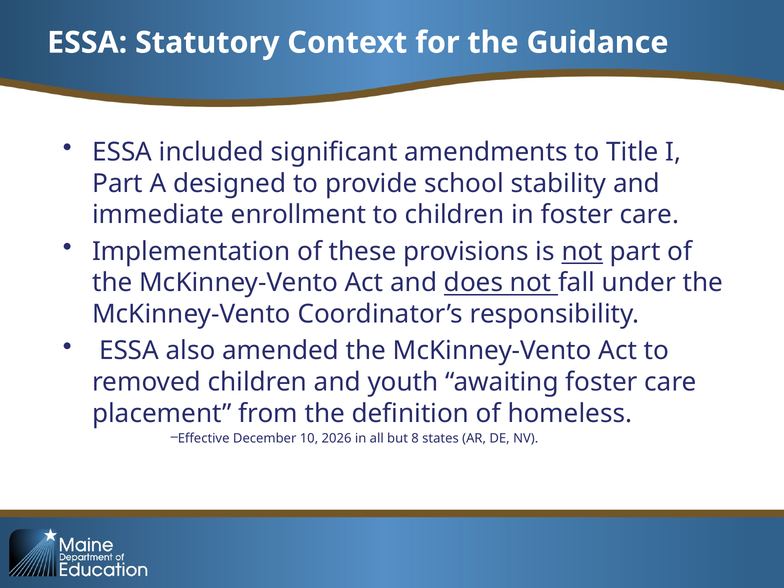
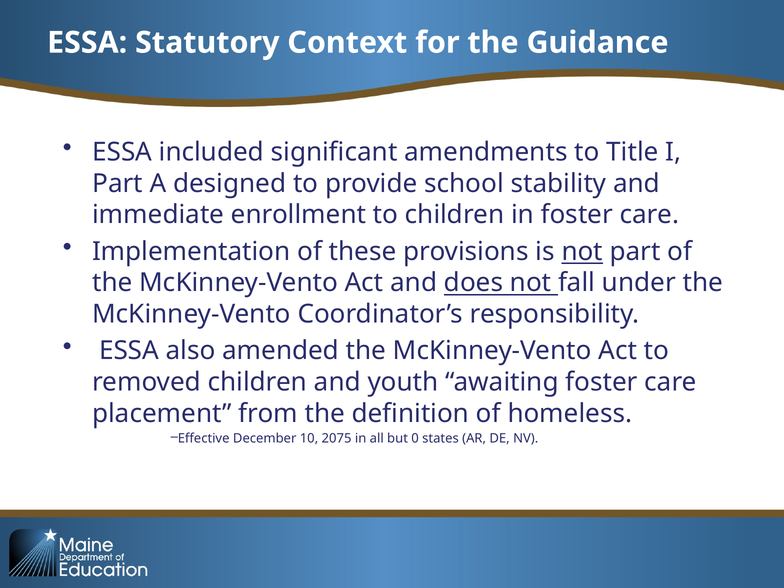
2026: 2026 -> 2075 (337, 439)
8: 8 -> 0 (415, 439)
